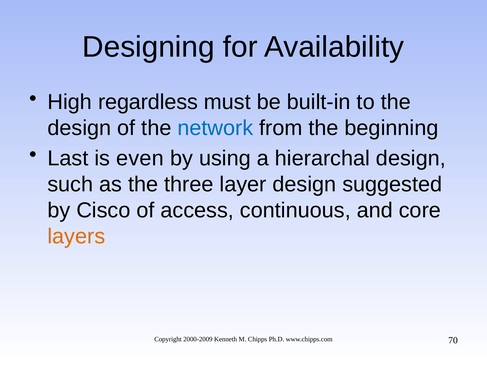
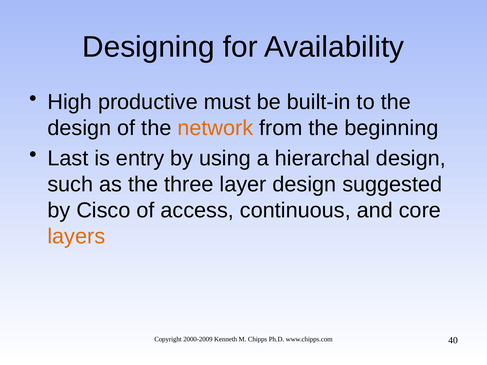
regardless: regardless -> productive (148, 102)
network colour: blue -> orange (215, 128)
even: even -> entry (140, 158)
70: 70 -> 40 (453, 341)
